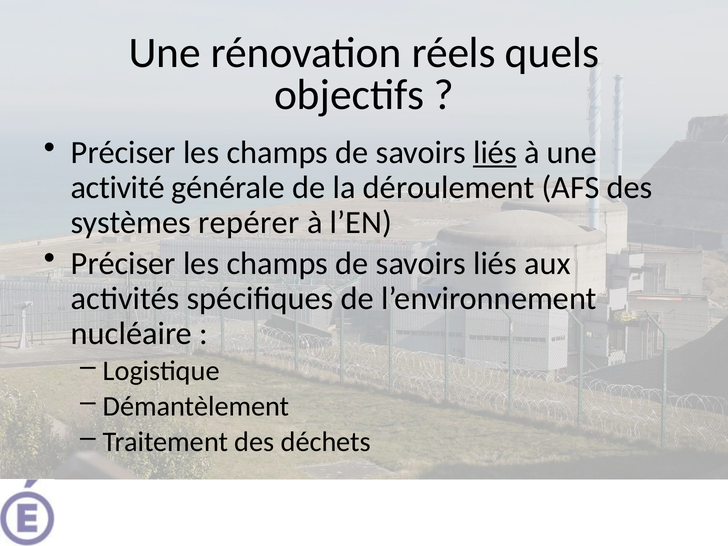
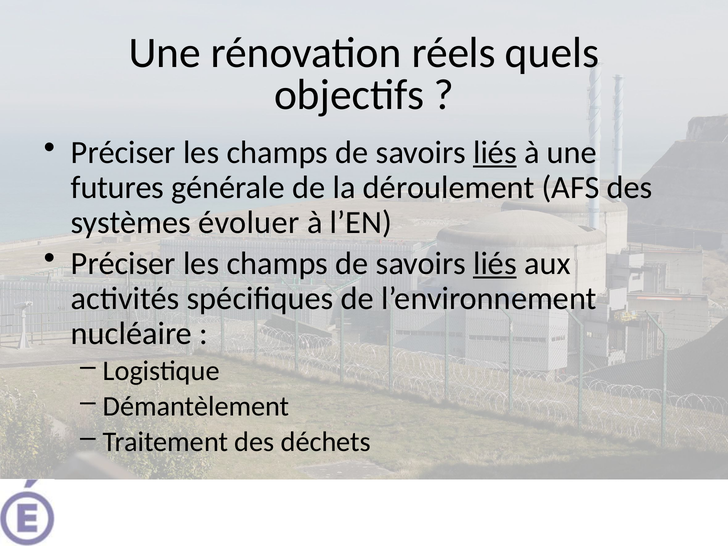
activité: activité -> futures (118, 188)
repérer: repérer -> évoluer (249, 223)
liés underline: none -> present (495, 263)
